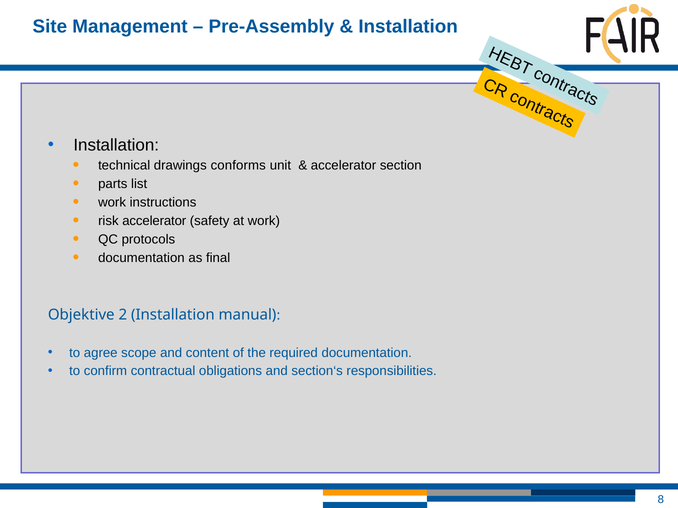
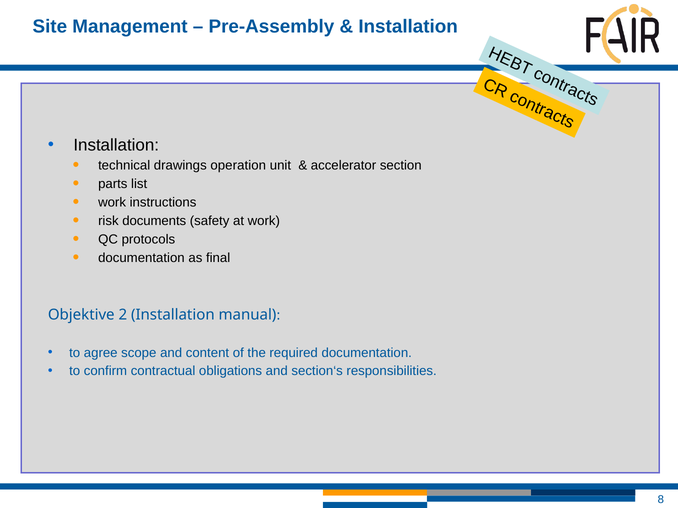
conforms: conforms -> operation (238, 166)
risk accelerator: accelerator -> documents (154, 221)
